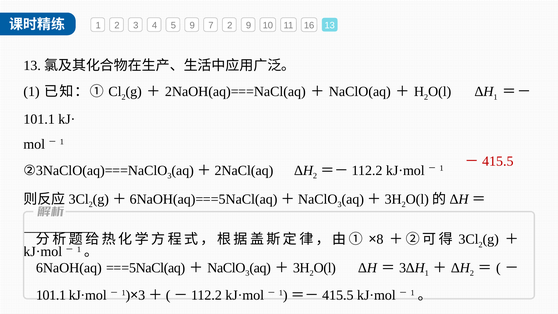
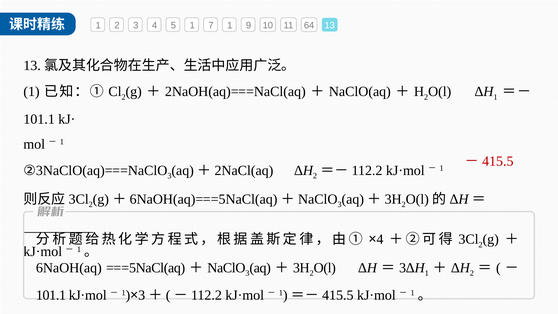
5 9: 9 -> 1 (192, 25)
7 2: 2 -> 1 (230, 25)
16: 16 -> 64 (309, 25)
8: 8 -> 4 (380, 239)
